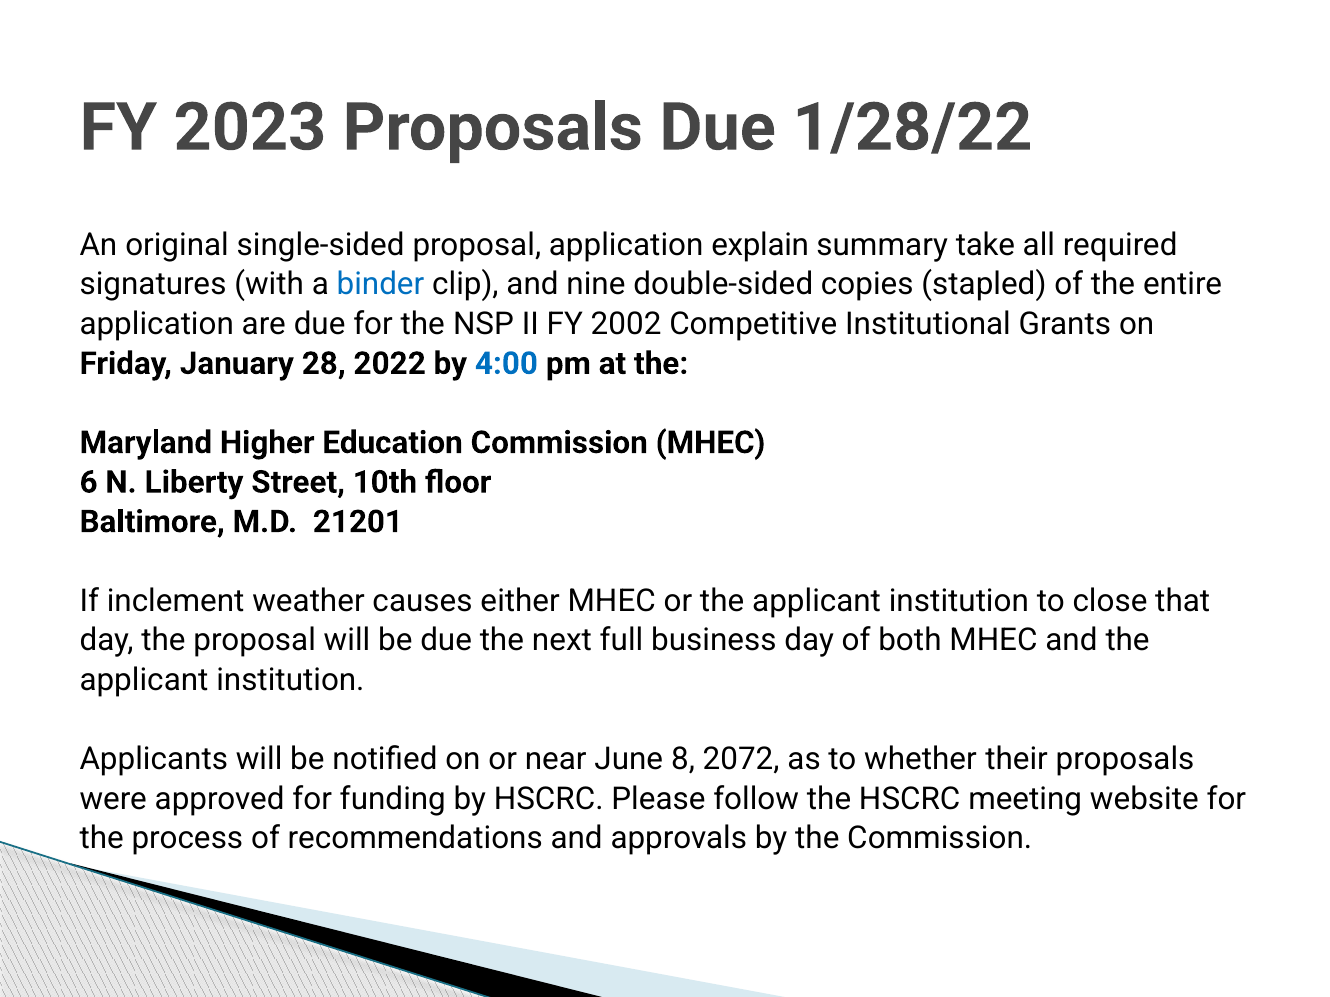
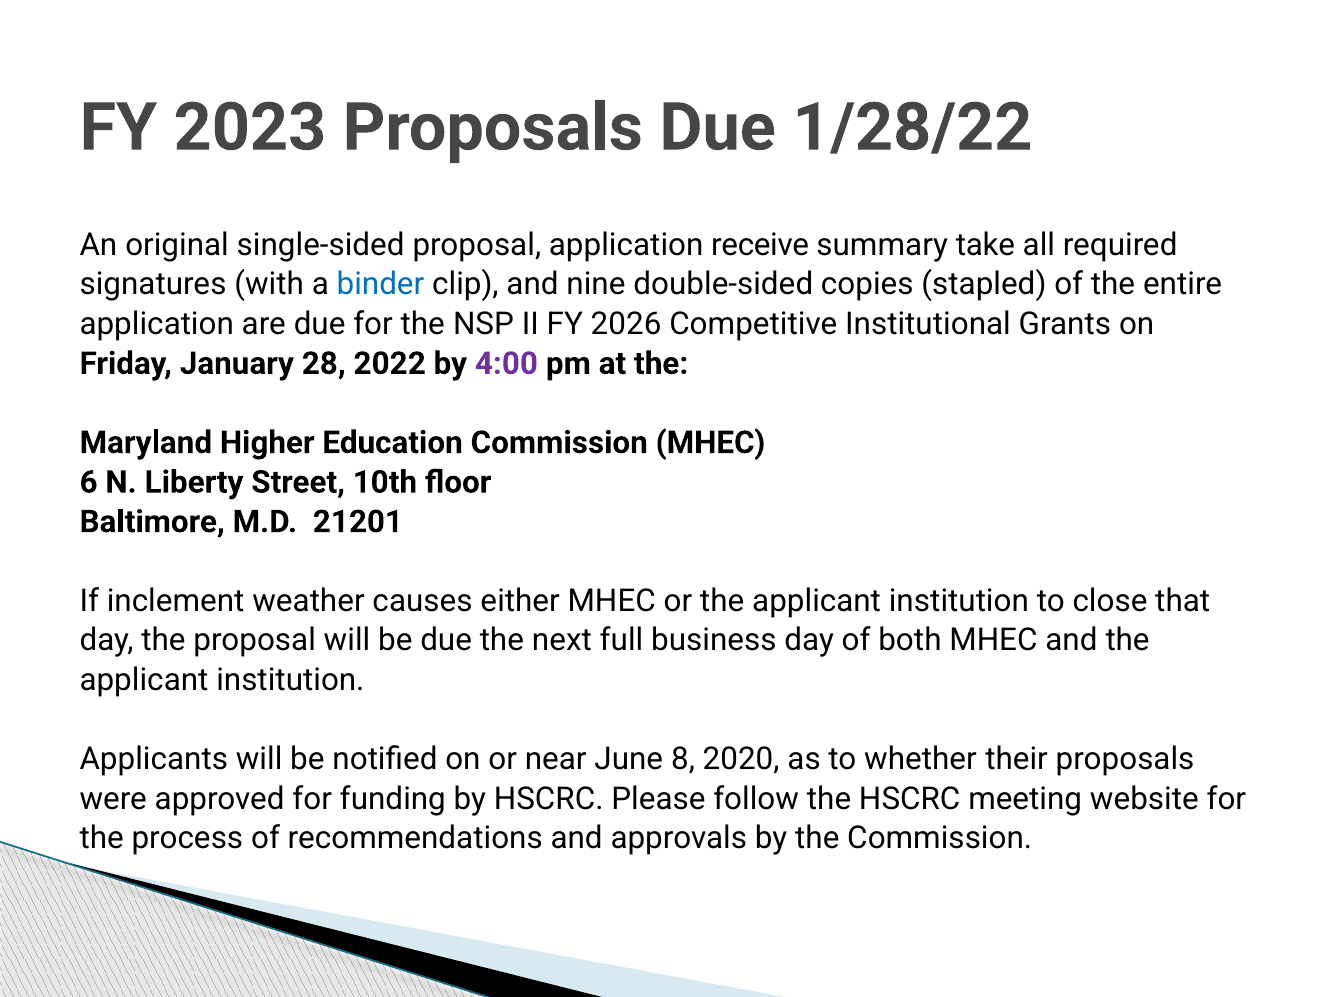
explain: explain -> receive (760, 245)
2002: 2002 -> 2026 (626, 324)
4:00 colour: blue -> purple (506, 364)
2072: 2072 -> 2020 (741, 760)
